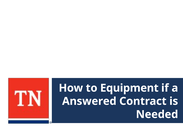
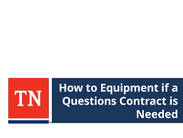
Answered: Answered -> Questions (89, 101)
